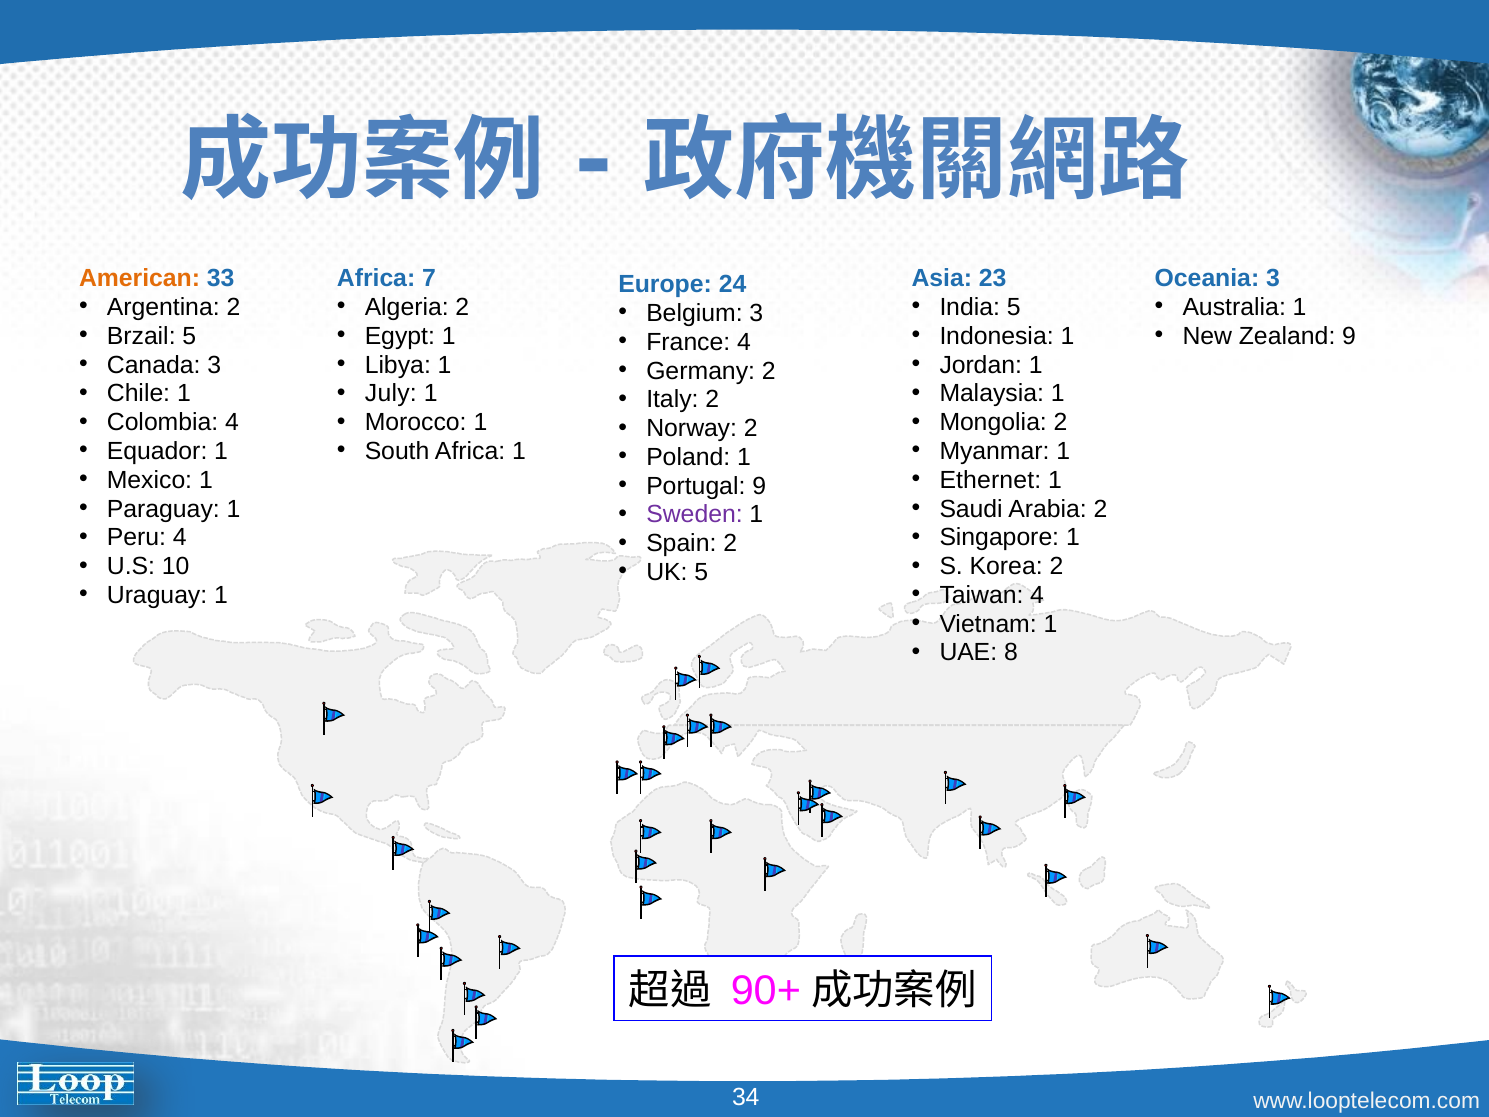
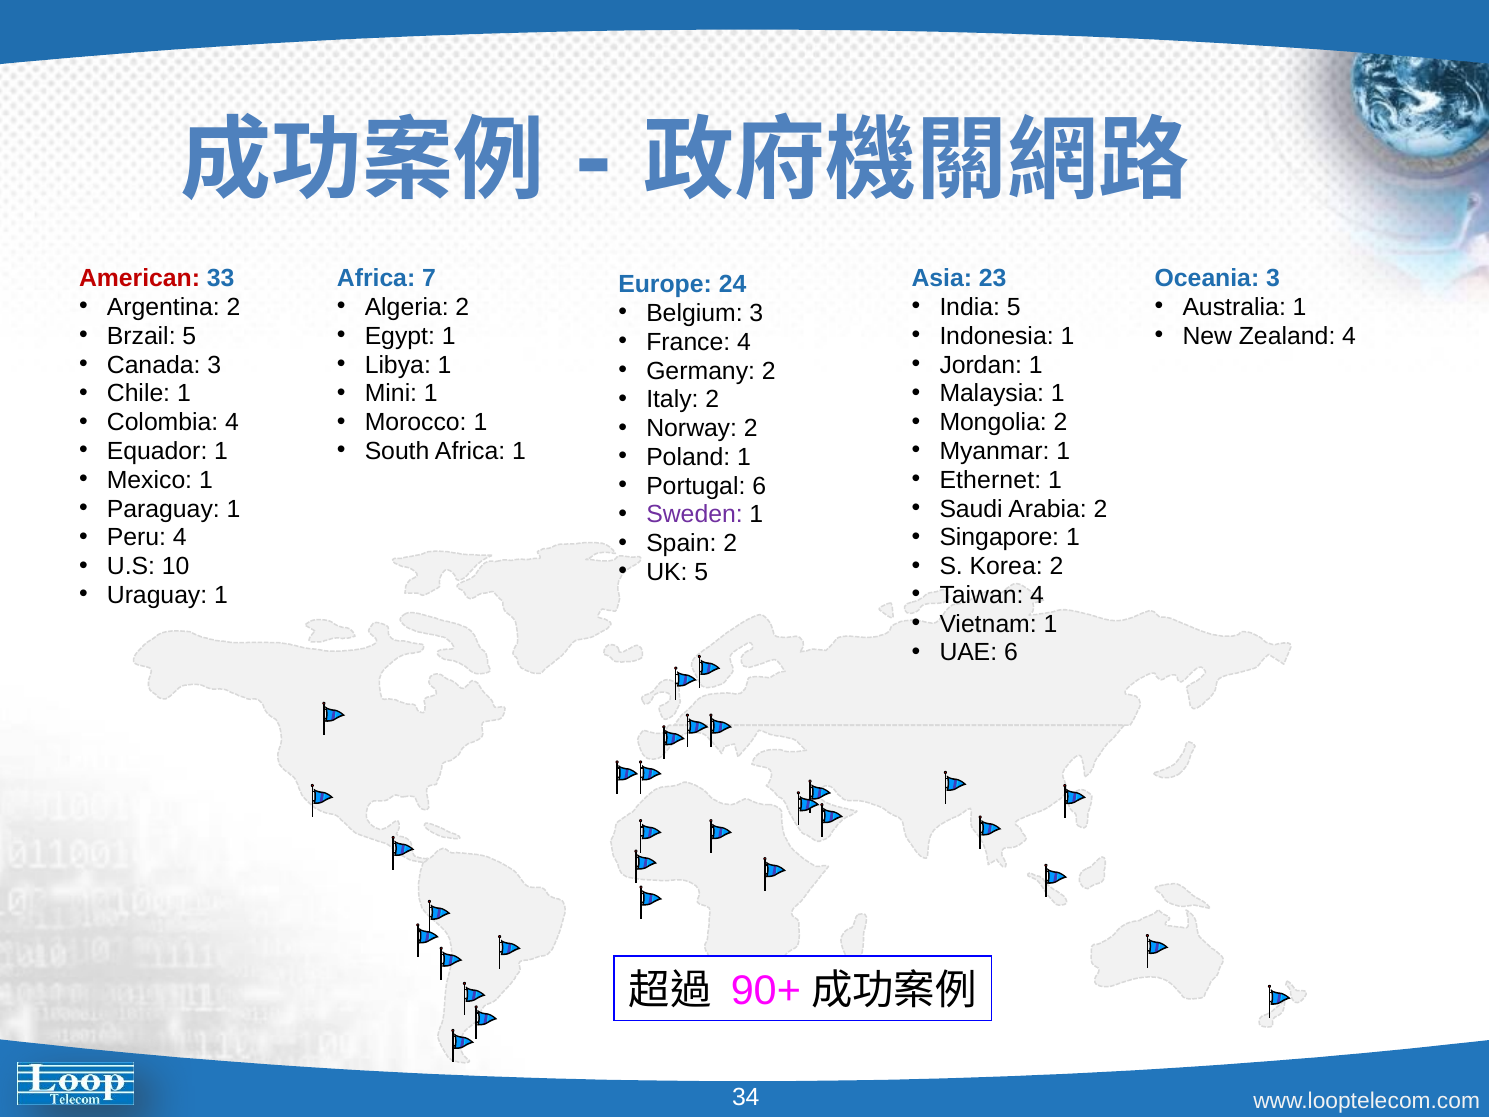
American colour: orange -> red (140, 278)
Zealand 9: 9 -> 4 (1349, 336)
July: July -> Mini (391, 394)
Portugal 9: 9 -> 6 (759, 486)
UAE 8: 8 -> 6 (1011, 653)
